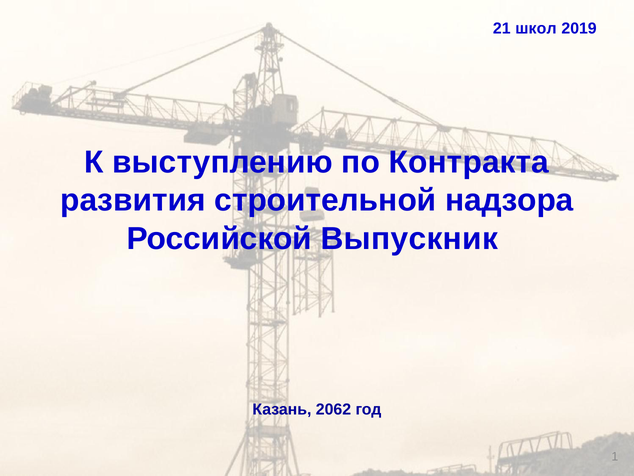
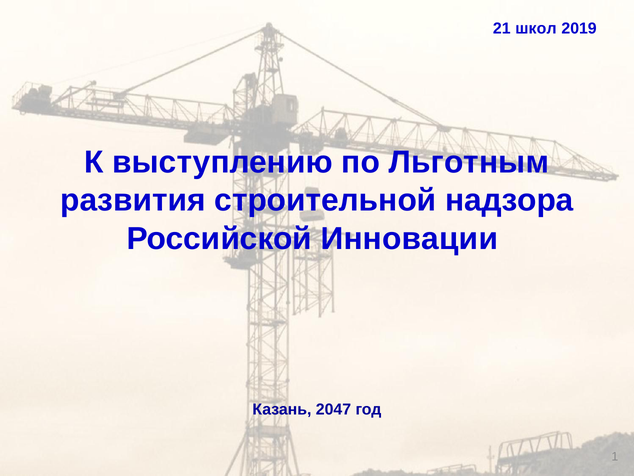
Контракта: Контракта -> Льготным (469, 162)
Выпускник: Выпускник -> Инновации (409, 238)
2062: 2062 -> 2047 (333, 409)
